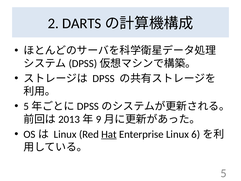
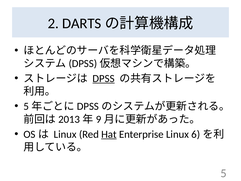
DPSS underline: none -> present (104, 78)
